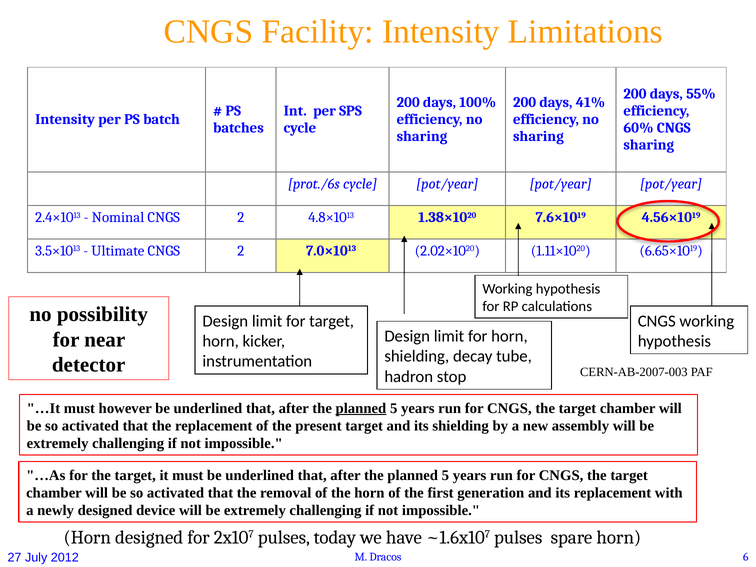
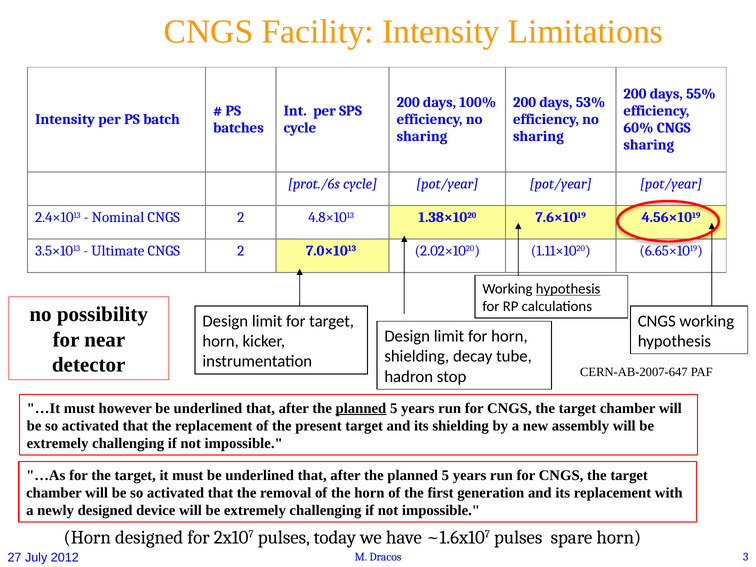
41%: 41% -> 53% (591, 103)
hypothesis underline: none -> present (568, 289)
CERN-AB-2007-003: CERN-AB-2007-003 -> CERN-AB-2007-647 (634, 372)
6: 6 -> 3 (746, 557)
